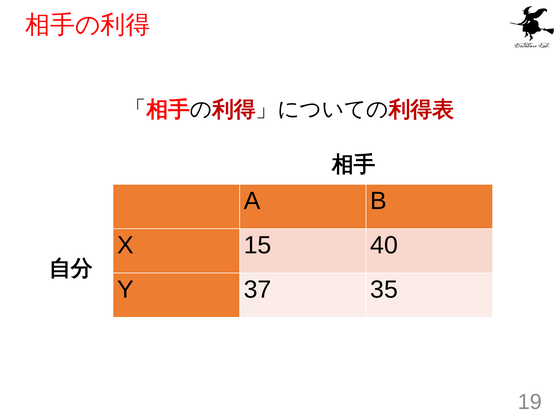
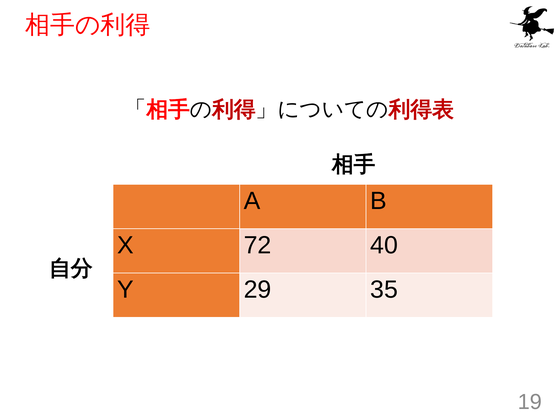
15: 15 -> 72 (258, 245)
37: 37 -> 29 (258, 290)
